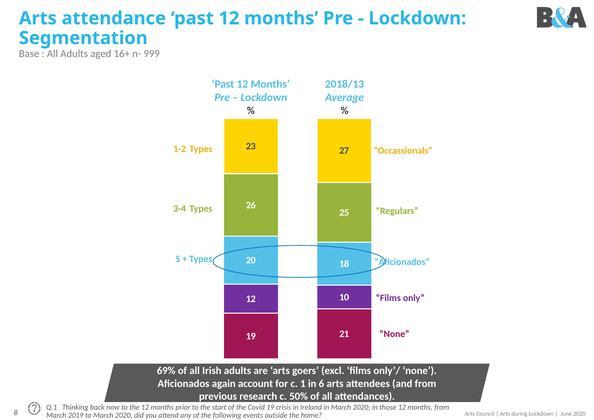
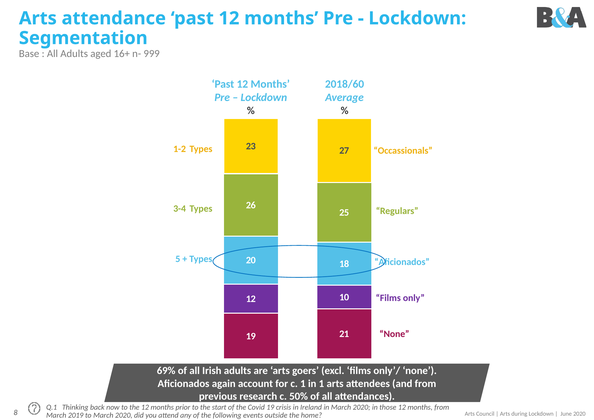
2018/13: 2018/13 -> 2018/60 (345, 84)
in 6: 6 -> 1 (321, 384)
